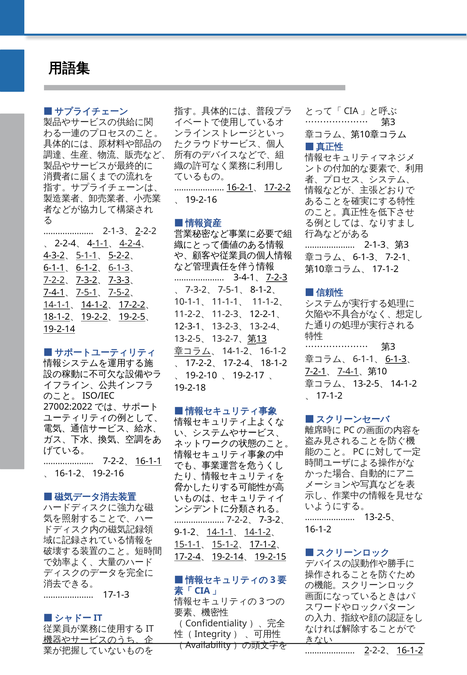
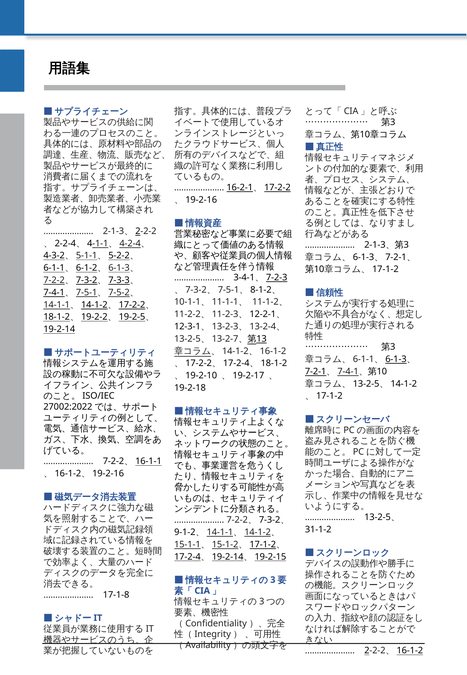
16-1-2: 16-1-2 -> 31-1-2 (318, 529)
17-1-3: 17-1-3 -> 17-1-8 (116, 594)
